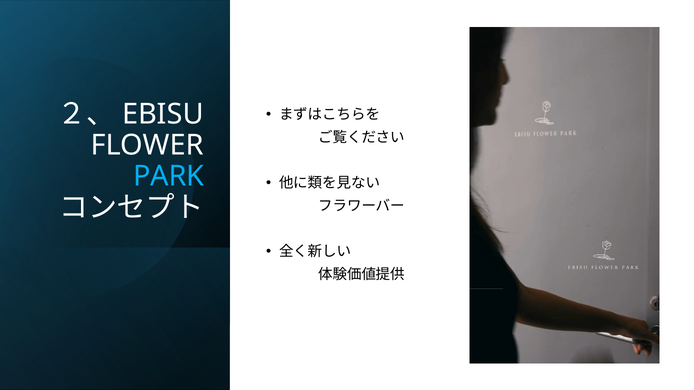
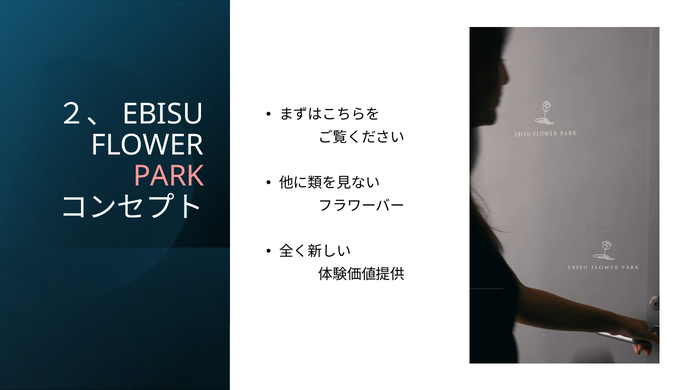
PARK colour: light blue -> pink (169, 177)
